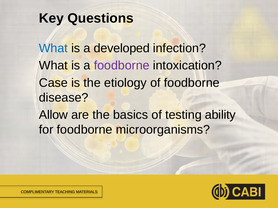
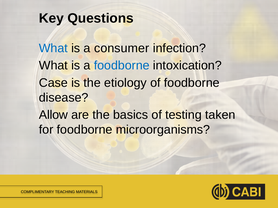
developed: developed -> consumer (122, 48)
foodborne colour: purple -> blue (122, 66)
ability: ability -> taken (220, 115)
